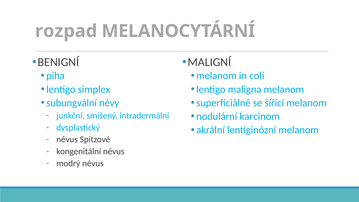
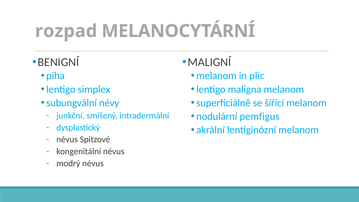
coli: coli -> plic (257, 76)
karcinom: karcinom -> pemfigus (260, 116)
